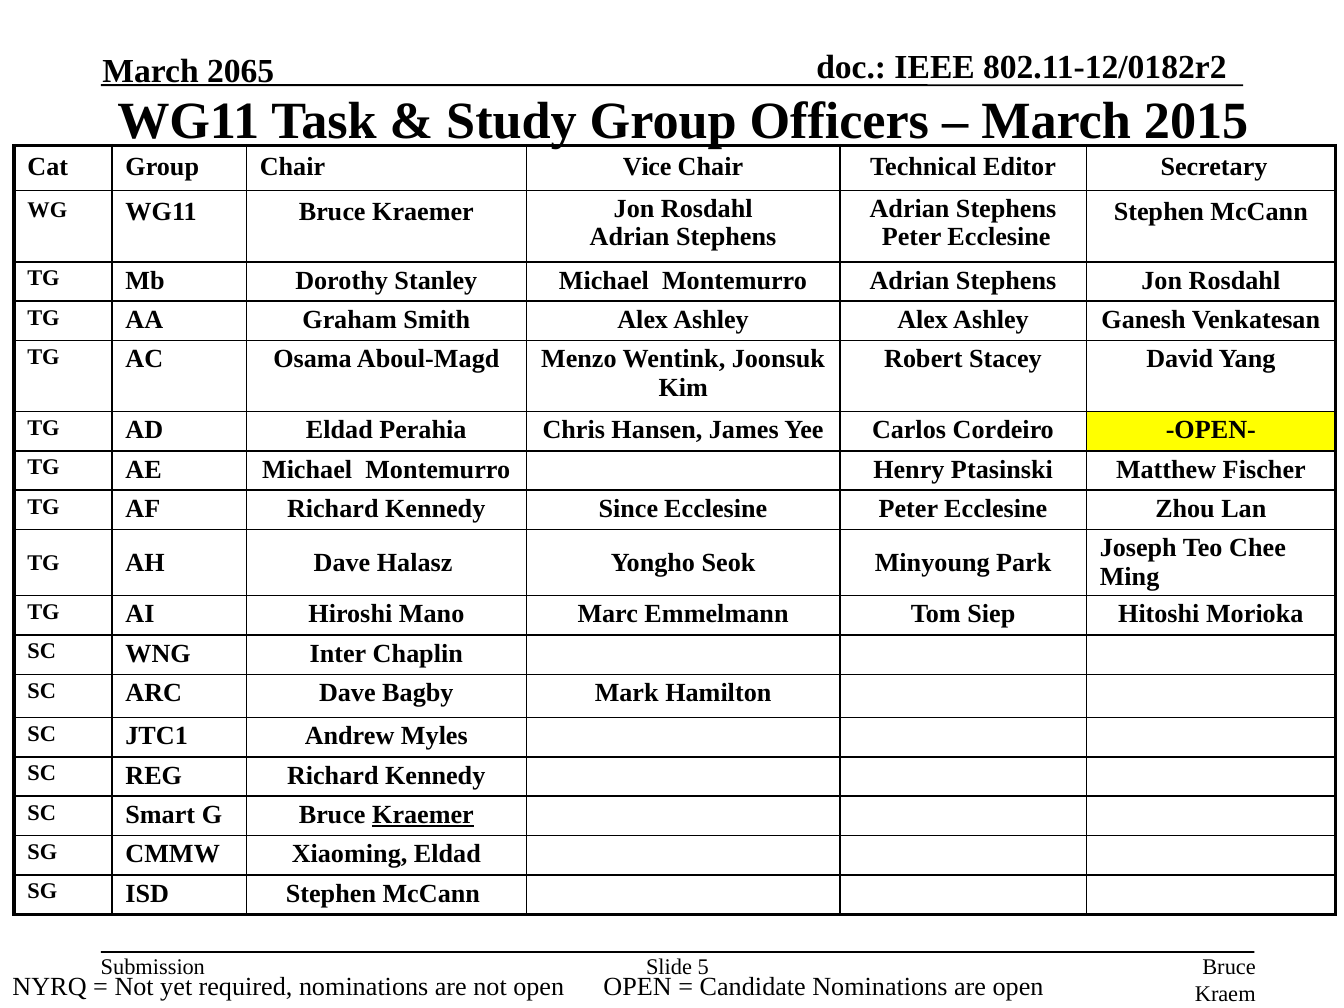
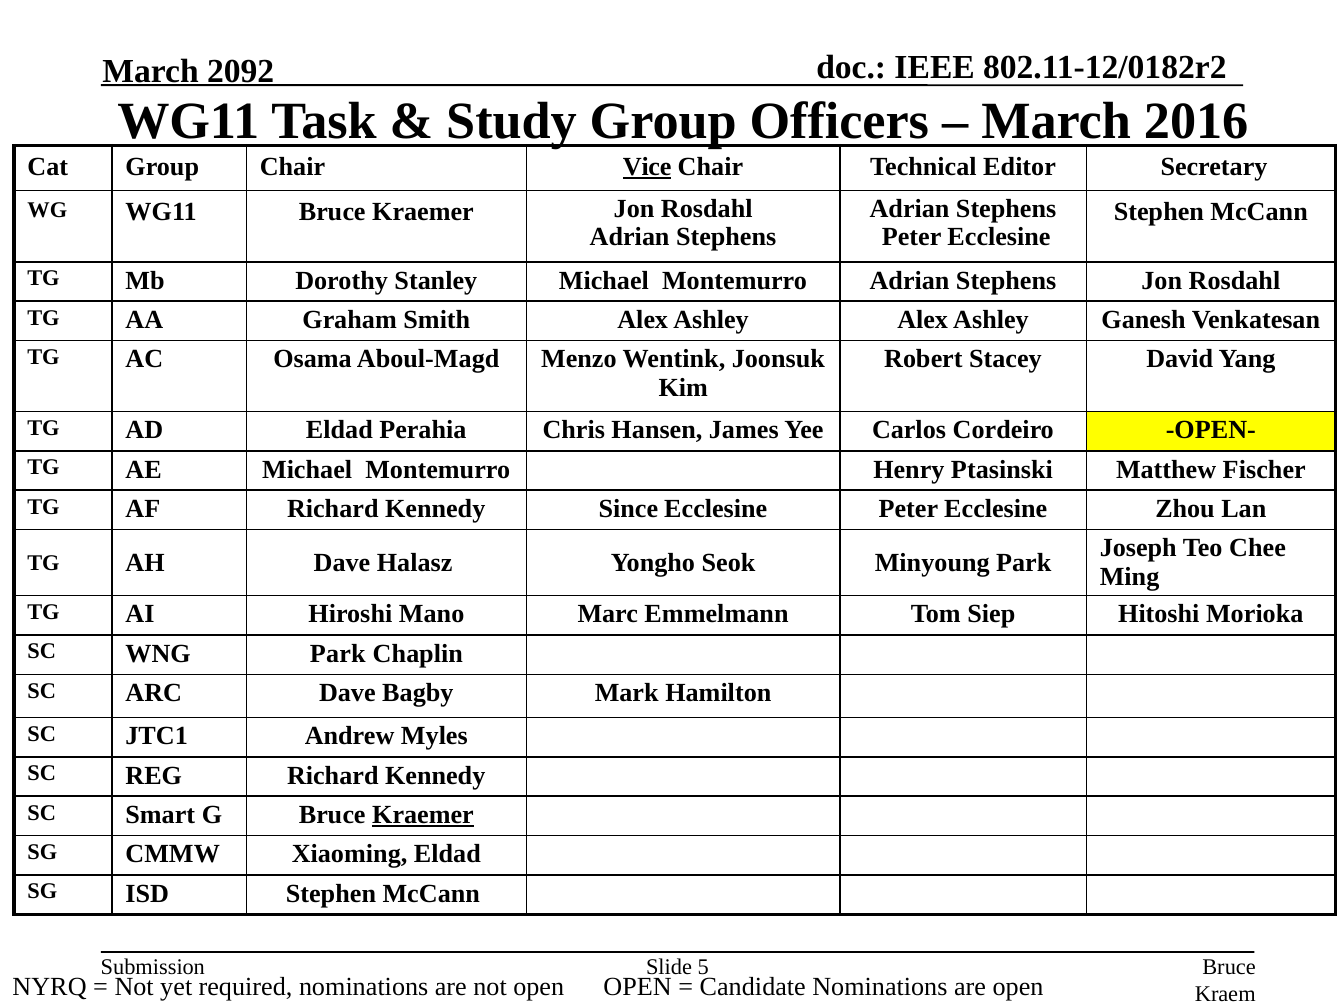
2065: 2065 -> 2092 (241, 72)
2015: 2015 -> 2016 (1196, 121)
Vice underline: none -> present (647, 167)
WNG Inter: Inter -> Park (338, 654)
